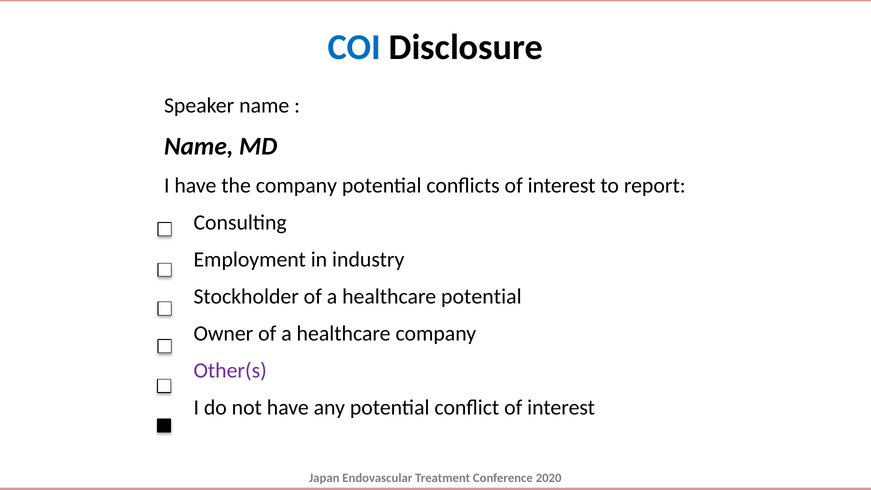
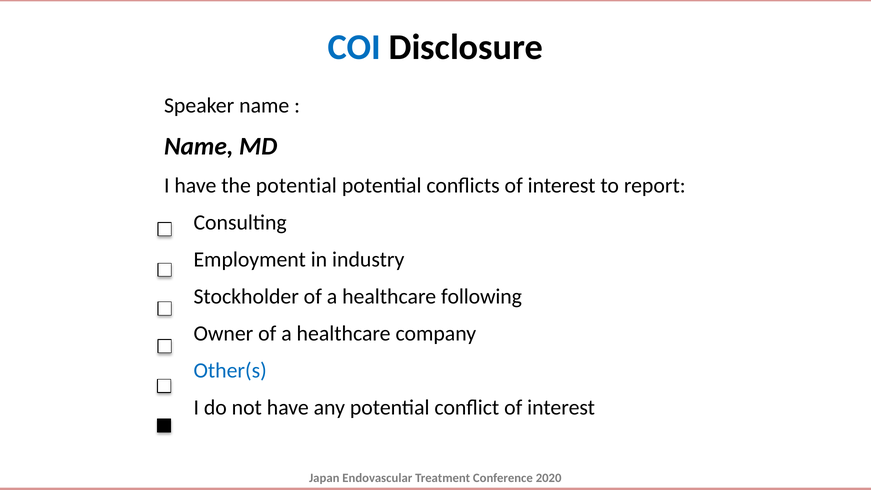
the company: company -> potential (296, 186)
healthcare potential: potential -> following (481, 297)
Other(s colour: purple -> blue (230, 371)
